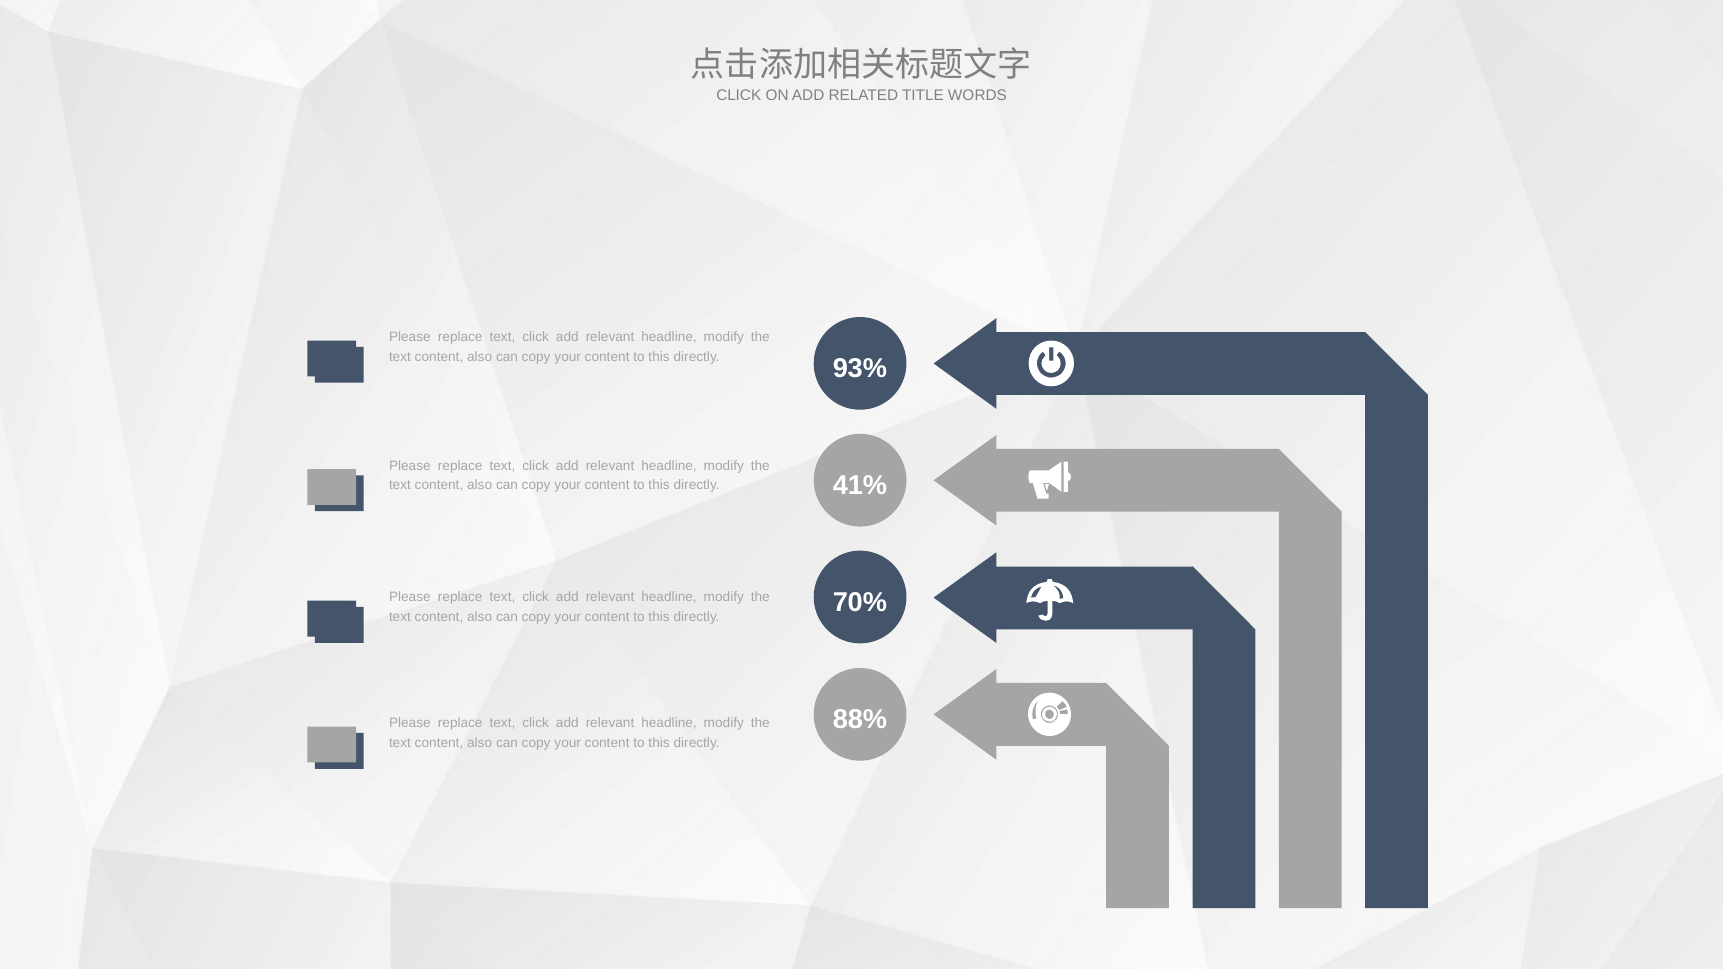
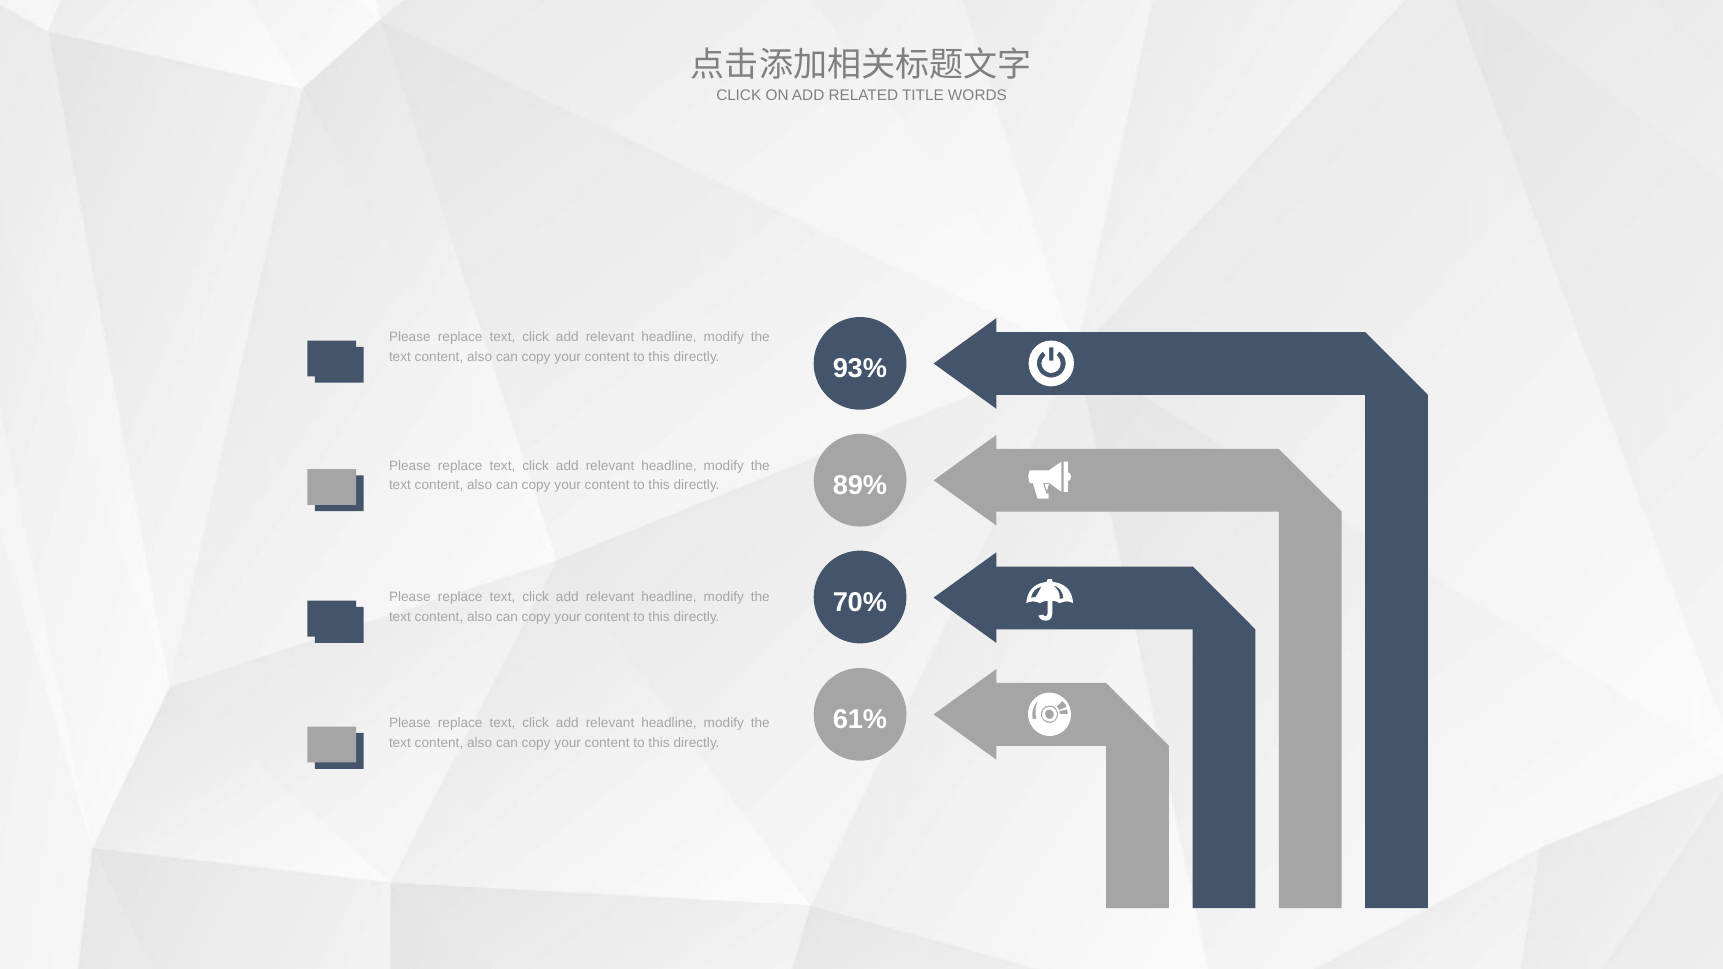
41%: 41% -> 89% (860, 485)
88%: 88% -> 61% (860, 719)
